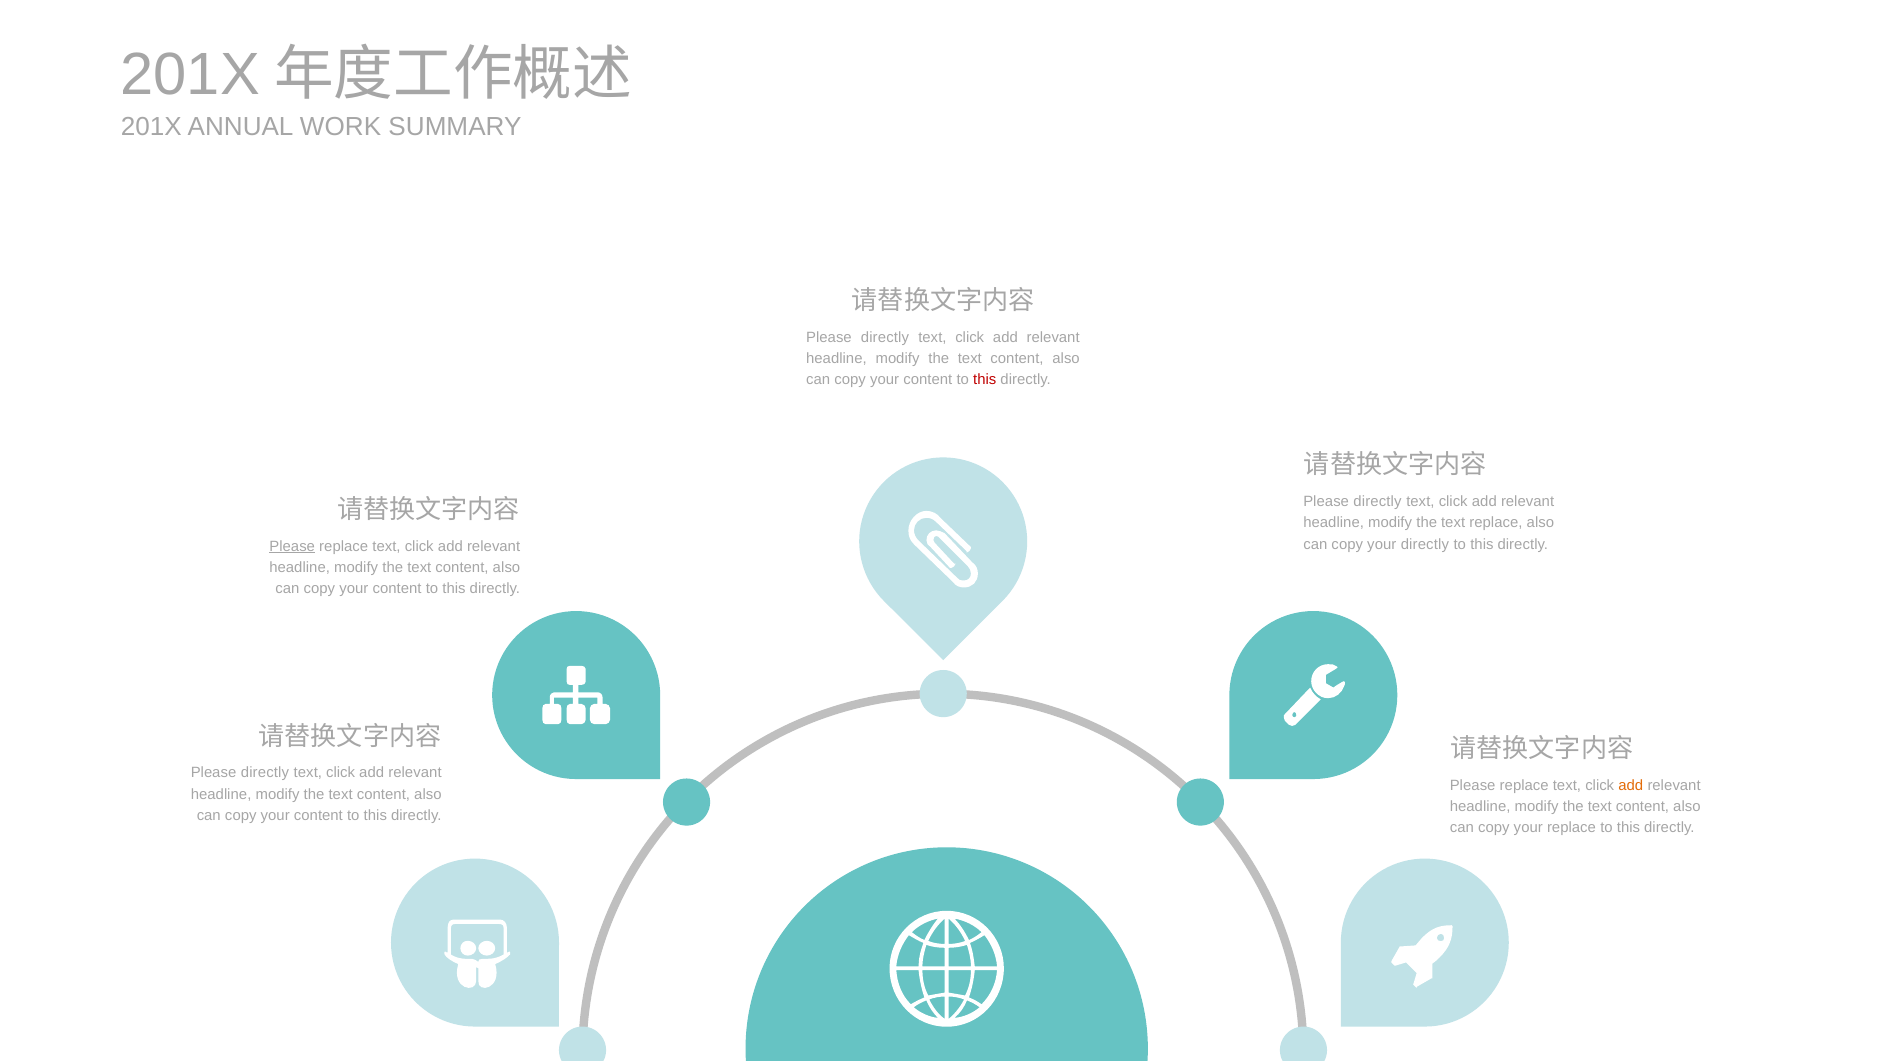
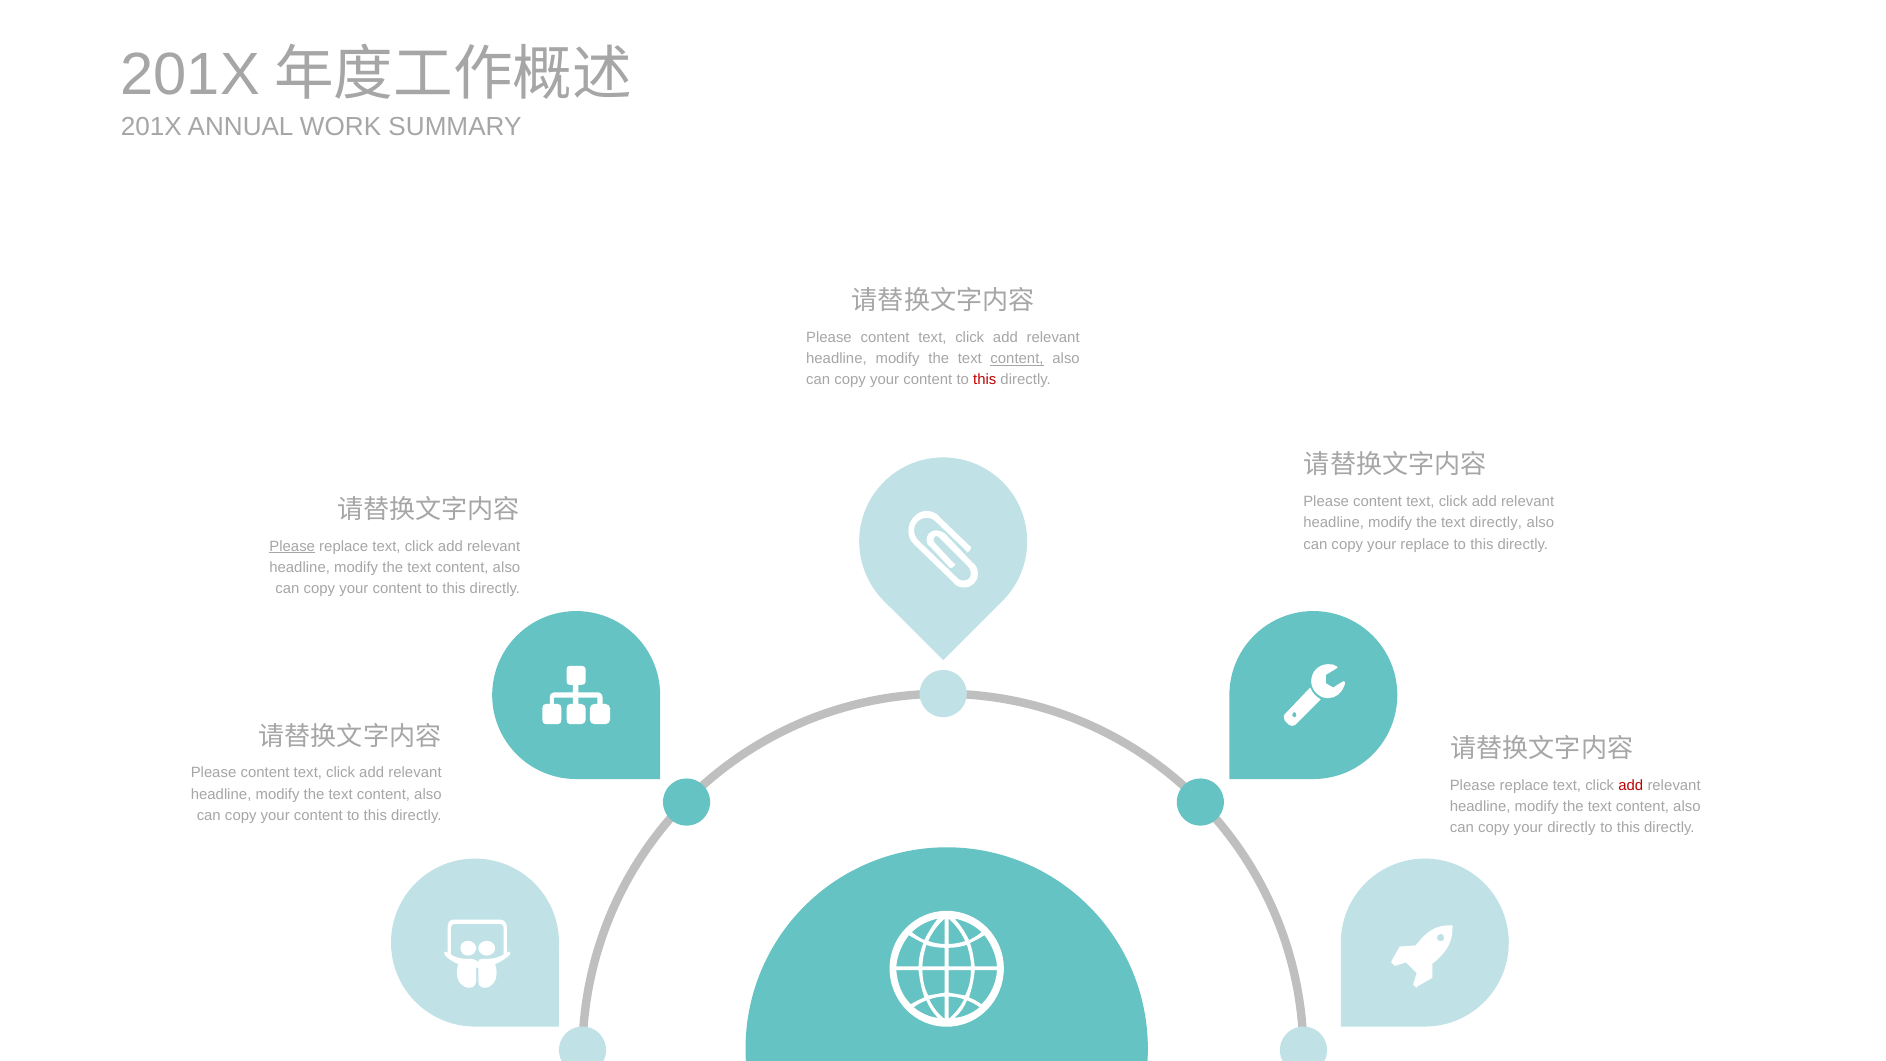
directly: directly -> content (885, 337)
content underline: none -> present (1017, 359)
directly: directly -> content (1378, 501)
text replace: replace -> directly (1496, 523)
your directly: directly -> replace (1425, 544)
directly: directly -> content (265, 773)
add colour: orange -> red (1631, 785)
your replace: replace -> directly (1571, 828)
